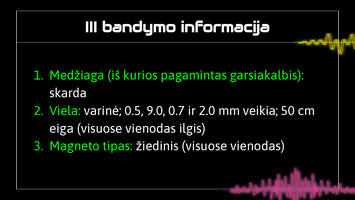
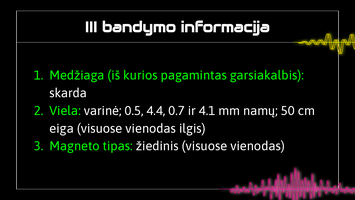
9.0: 9.0 -> 4.4 (156, 111)
2.0: 2.0 -> 4.1 (207, 111)
veikia: veikia -> namų (261, 111)
